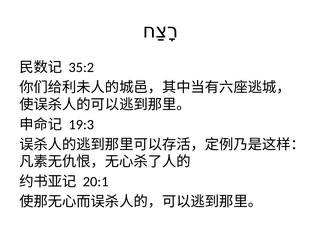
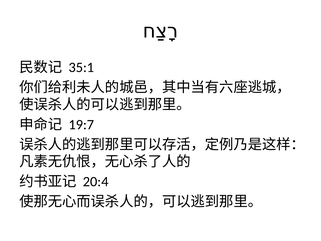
35:2: 35:2 -> 35:1 (81, 67)
19:3: 19:3 -> 19:7 (81, 124)
20:1: 20:1 -> 20:4 (96, 182)
